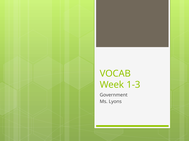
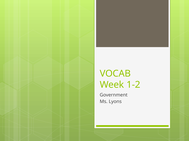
1-3: 1-3 -> 1-2 (133, 85)
